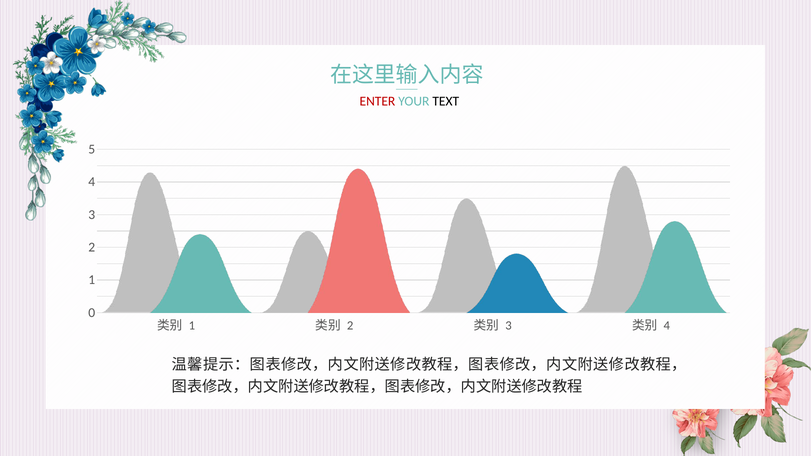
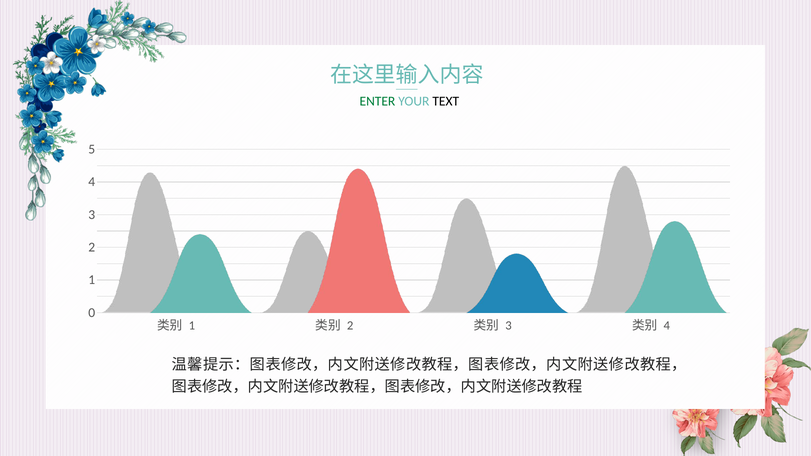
ENTER colour: red -> green (377, 101)
